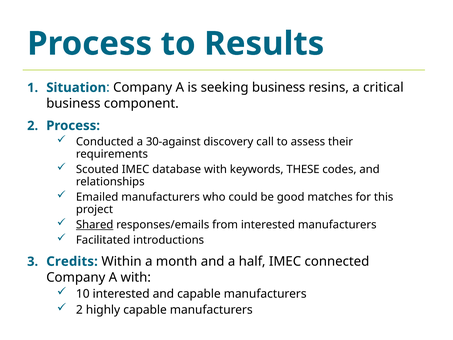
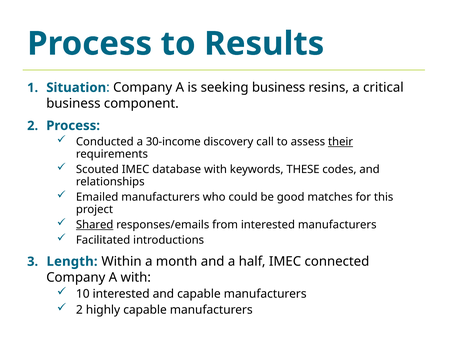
30-against: 30-against -> 30-income (173, 142)
their underline: none -> present (341, 142)
Credits: Credits -> Length (72, 261)
